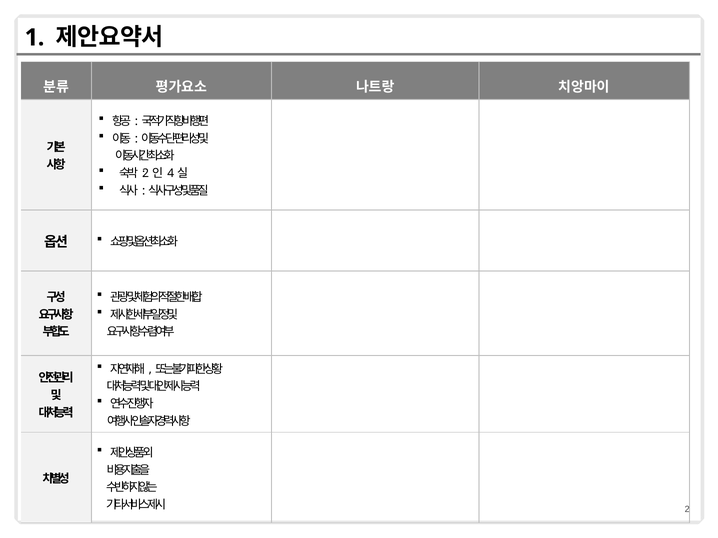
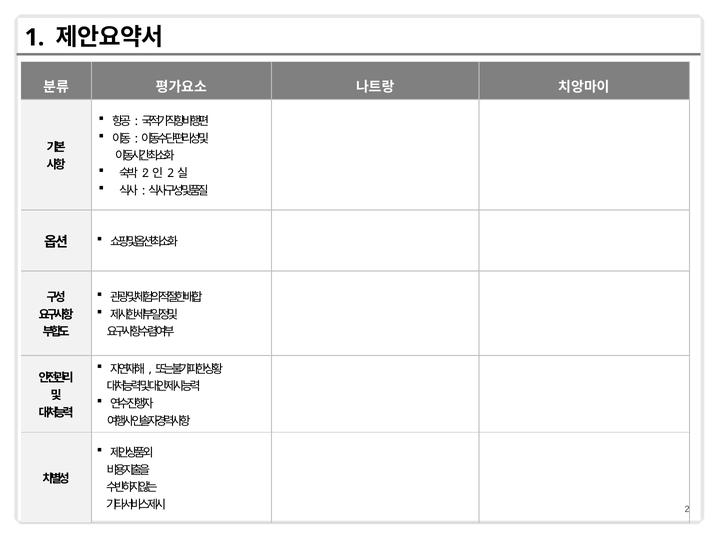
4: 4 -> 2 (171, 174)
